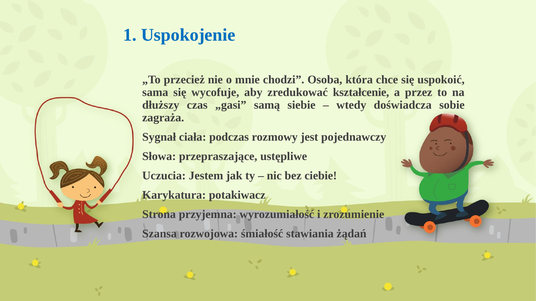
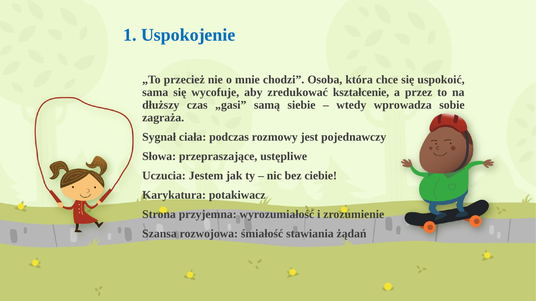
doświadcza: doświadcza -> wprowadza (403, 105)
